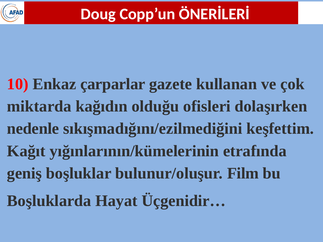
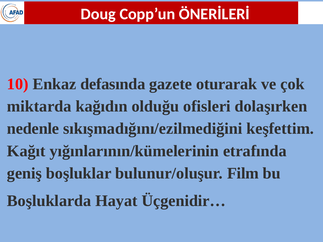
çarparlar: çarparlar -> defasında (113, 84)
kullanan: kullanan -> oturarak (227, 84)
